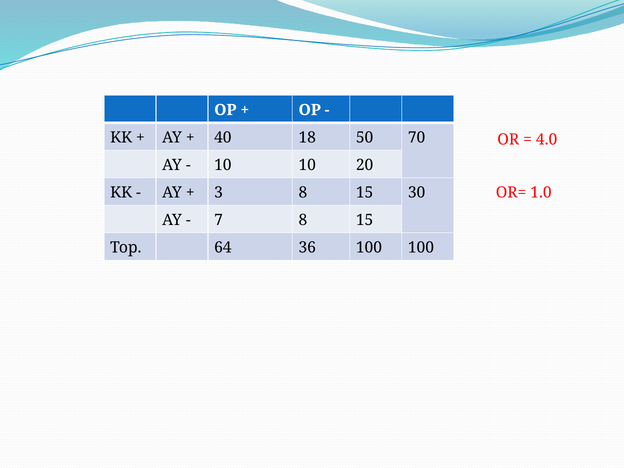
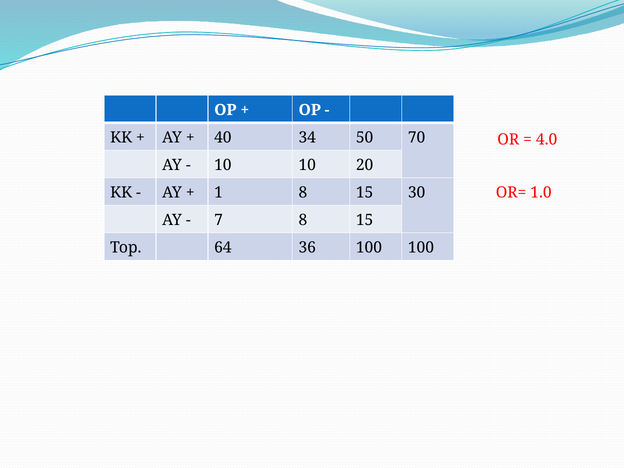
18: 18 -> 34 (307, 137)
3: 3 -> 1 (219, 192)
